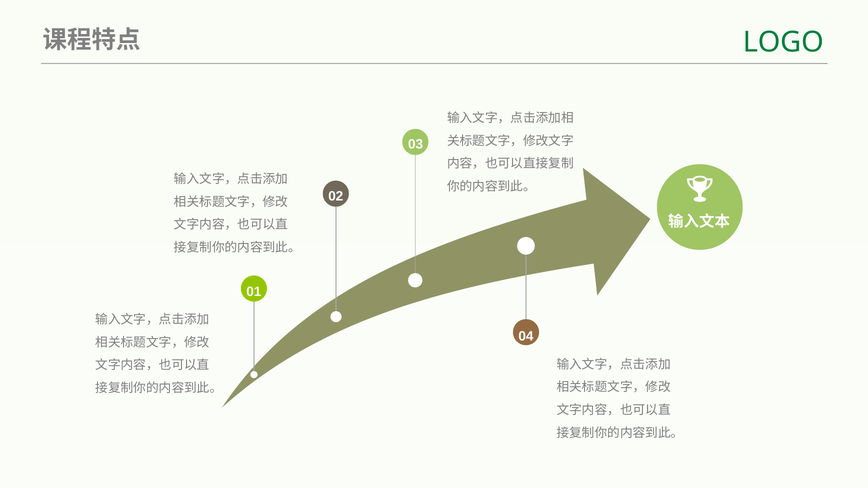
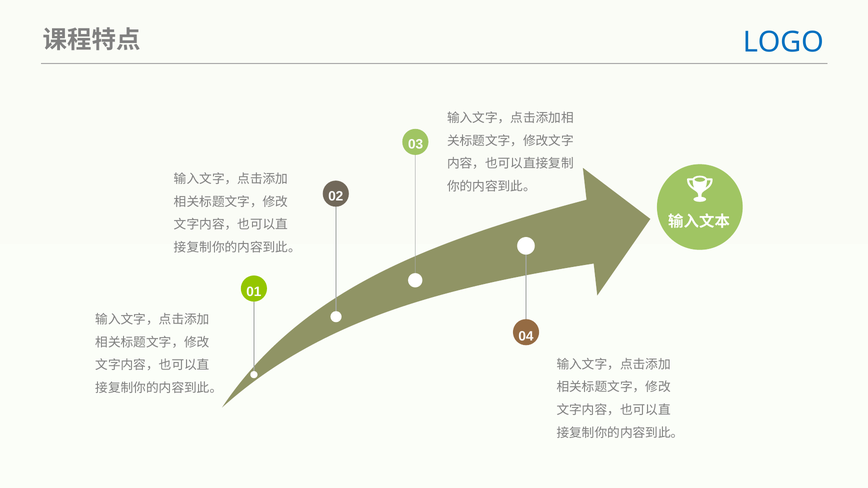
LOGO colour: green -> blue (783, 42)
